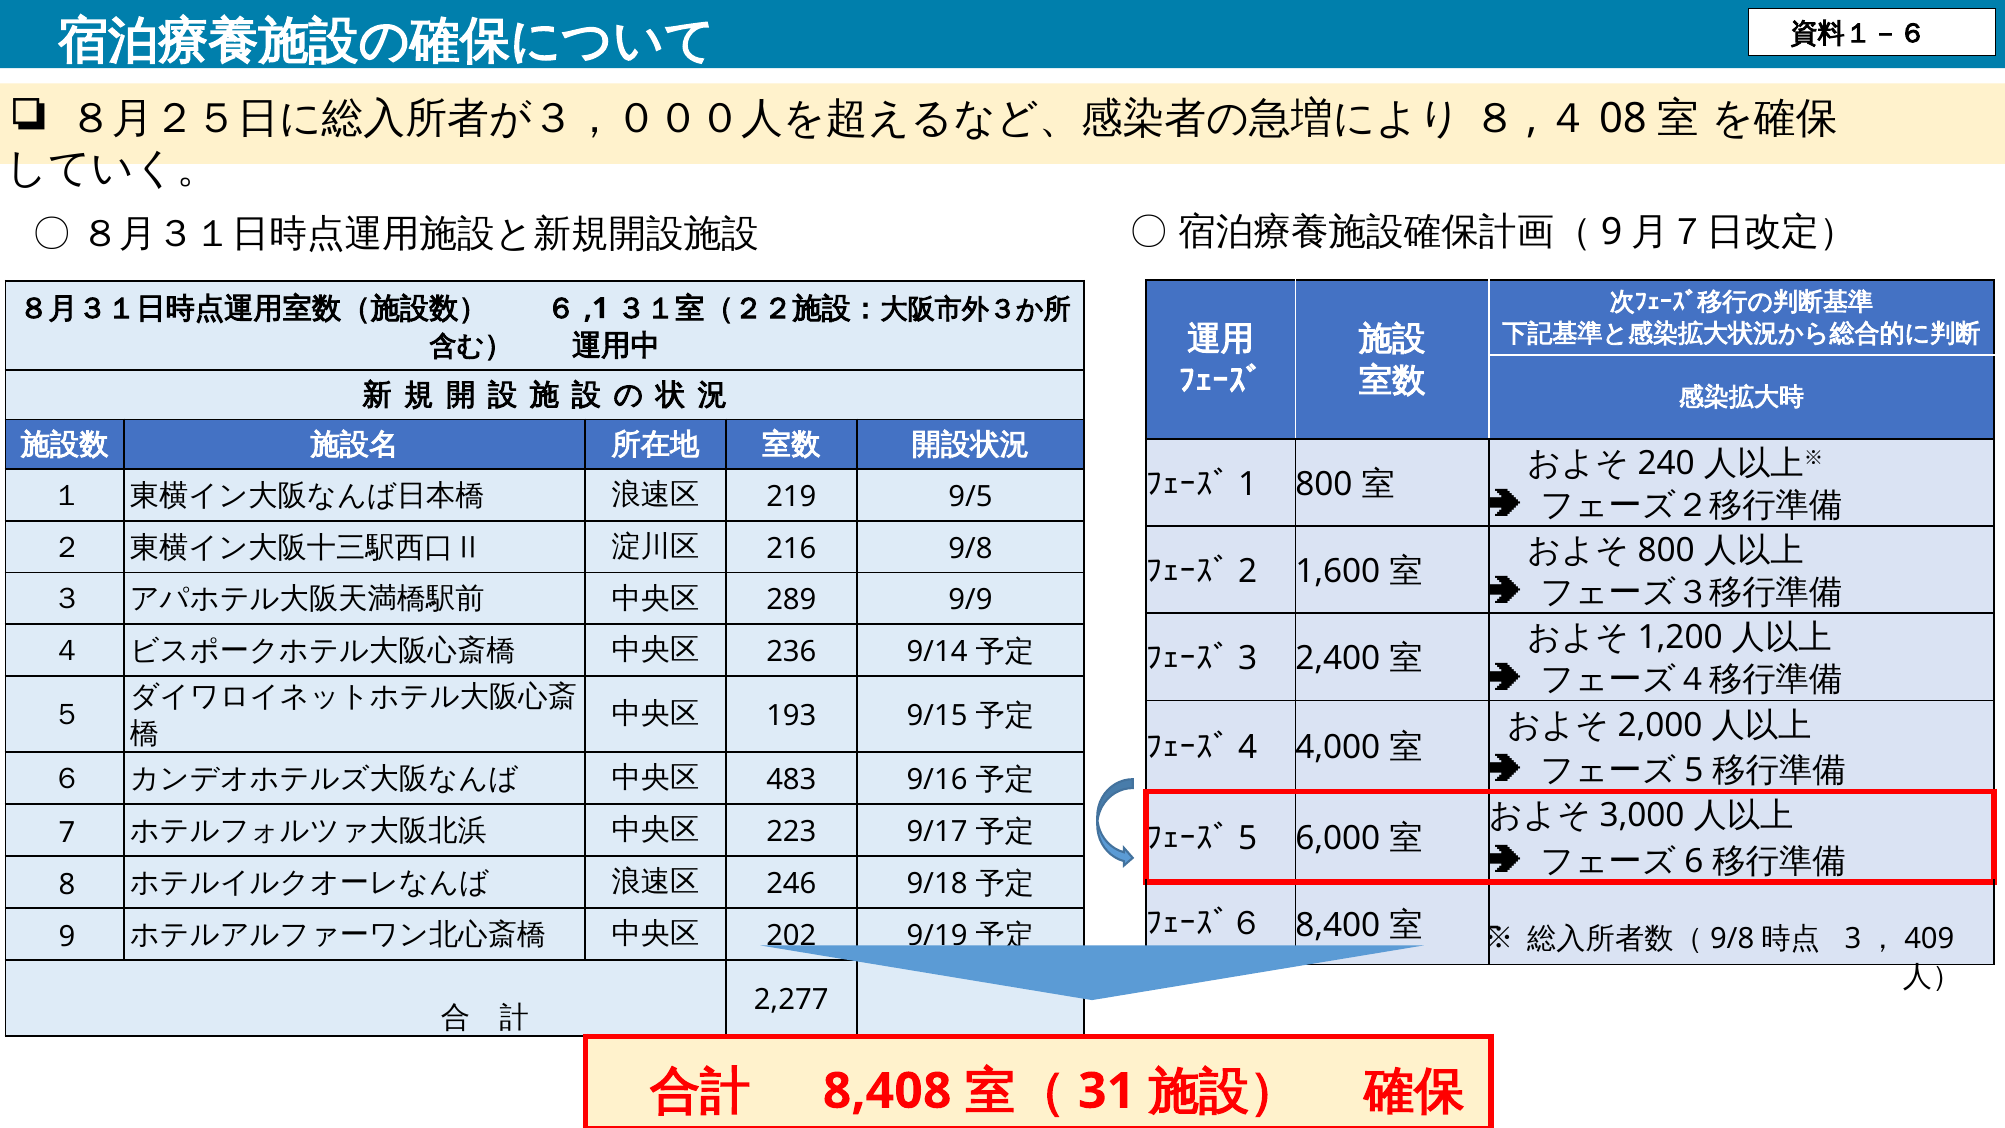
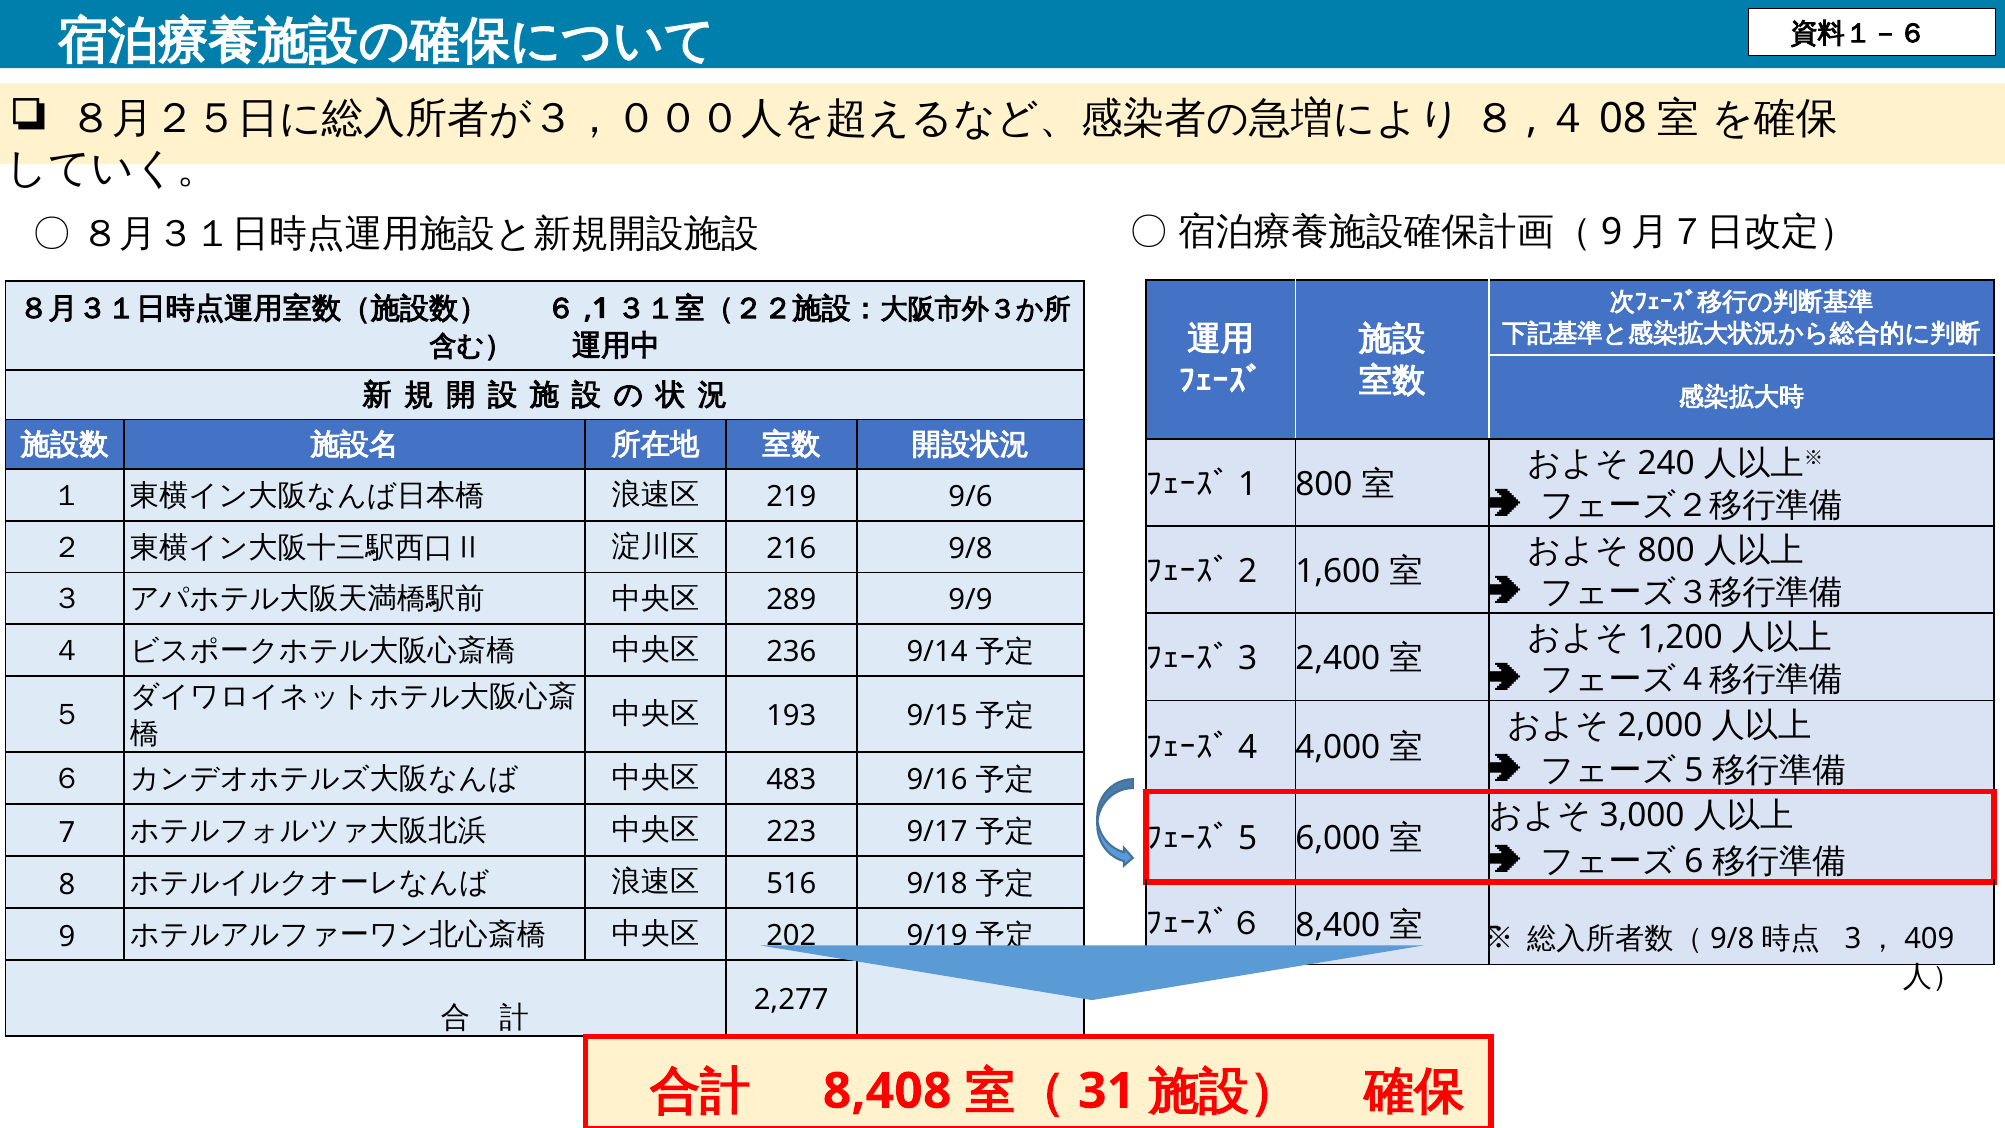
9/5: 9/5 -> 9/6 (970, 497)
246: 246 -> 516 (791, 884)
